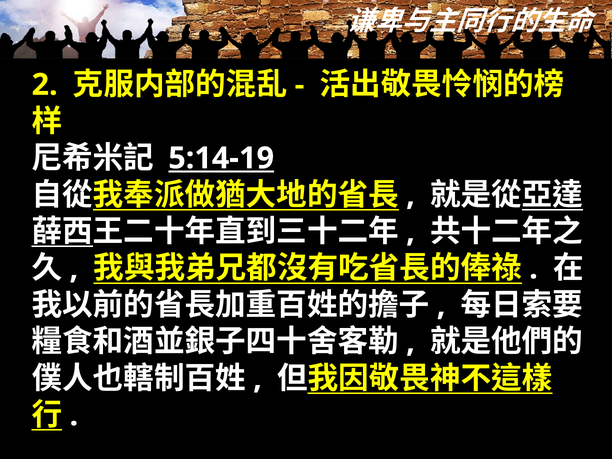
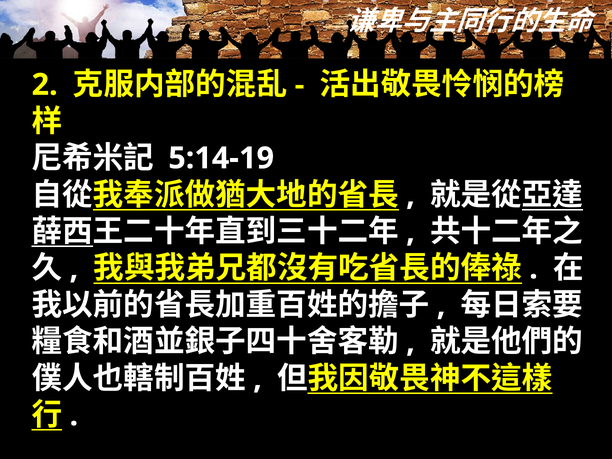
5:14-19 underline: present -> none (221, 158)
